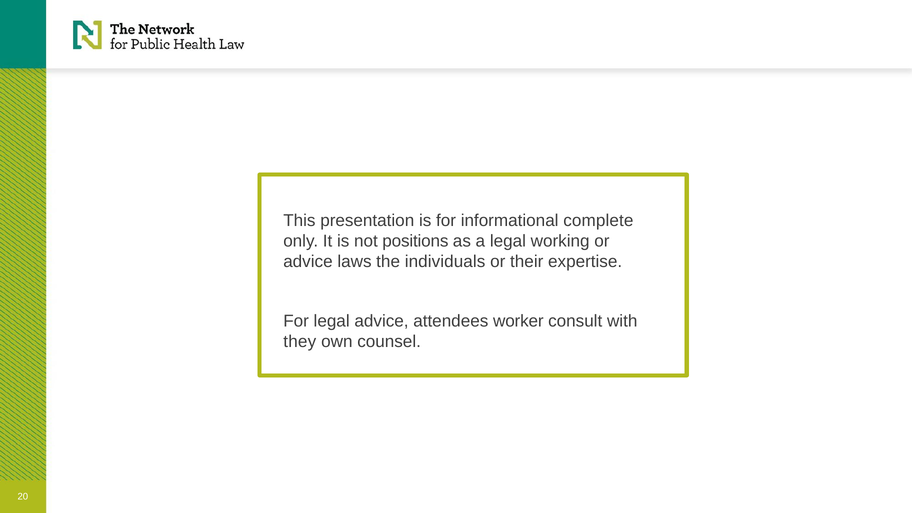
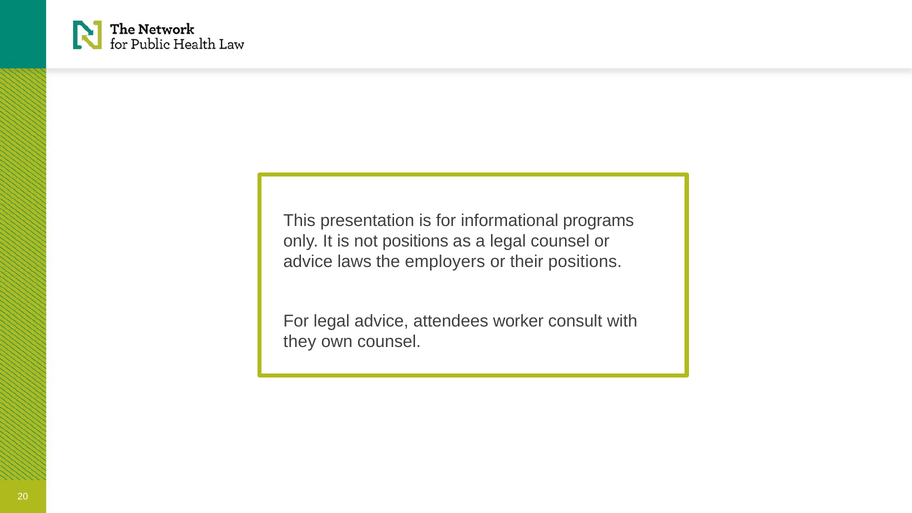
complete: complete -> programs (598, 221)
legal working: working -> counsel (560, 241)
individuals: individuals -> employers (445, 262)
their expertise: expertise -> positions (585, 262)
